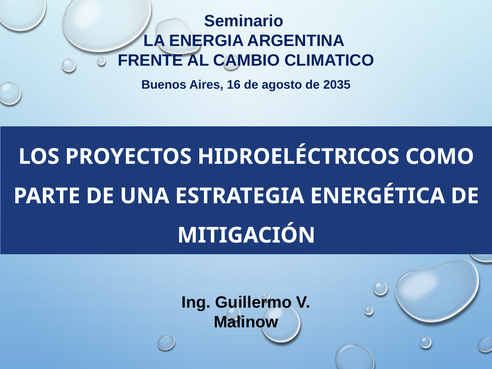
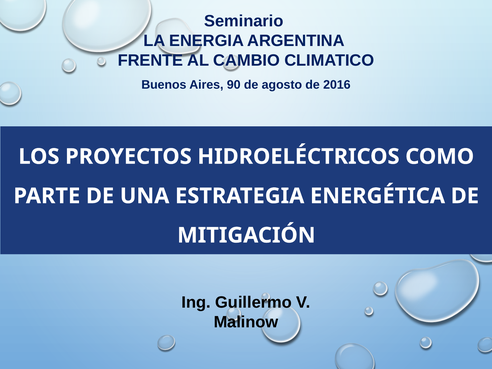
16: 16 -> 90 (234, 85)
2035: 2035 -> 2016 (337, 85)
